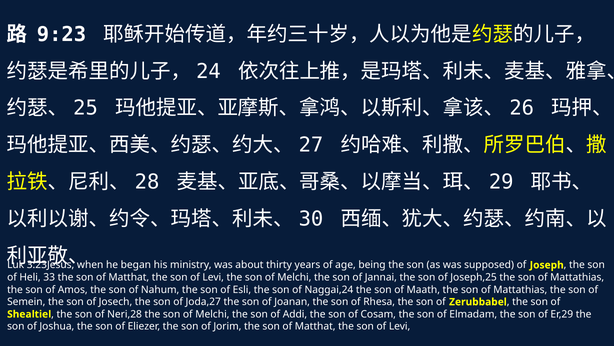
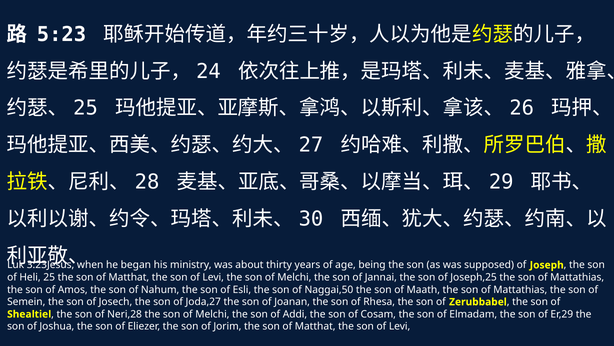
9:23: 9:23 -> 5:23 (61, 34)
33: 33 -> 25 (49, 277)
Naggai,24: Naggai,24 -> Naggai,50 (329, 289)
